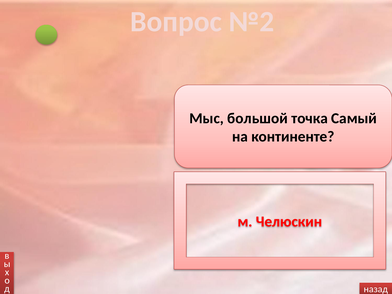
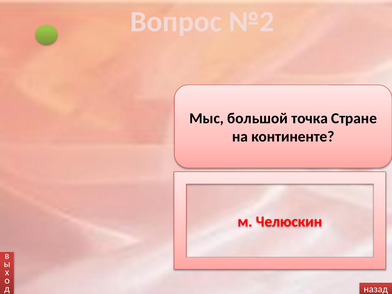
Самый: Самый -> Стране (354, 118)
